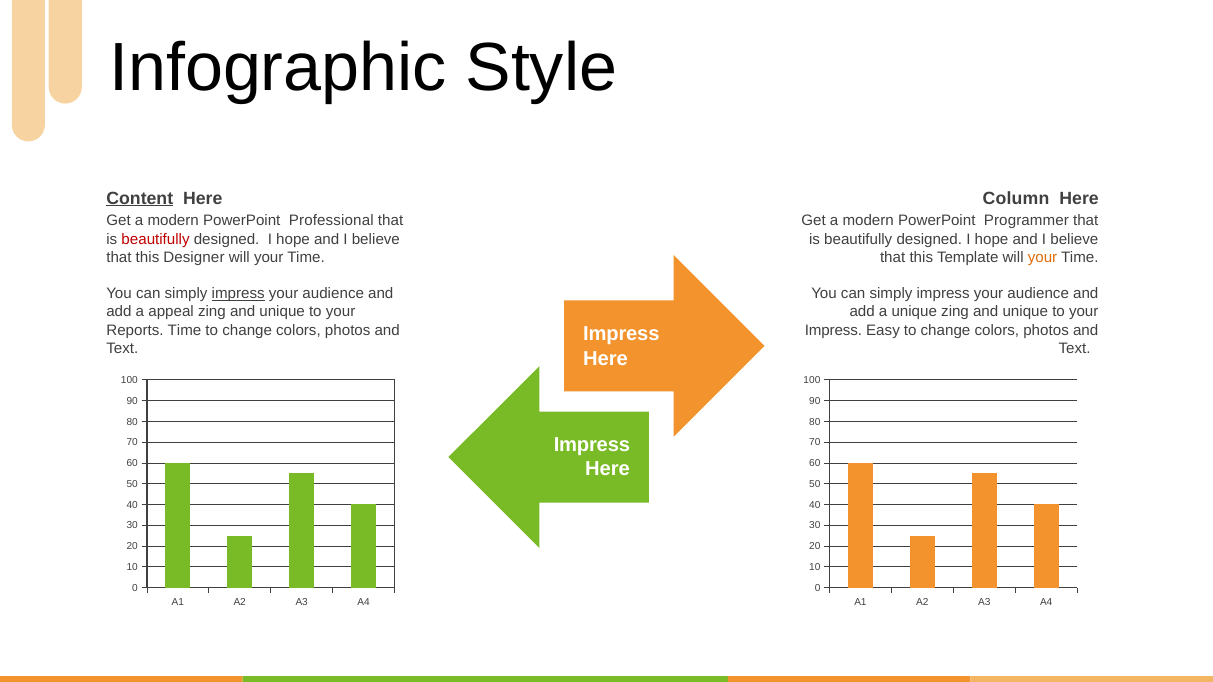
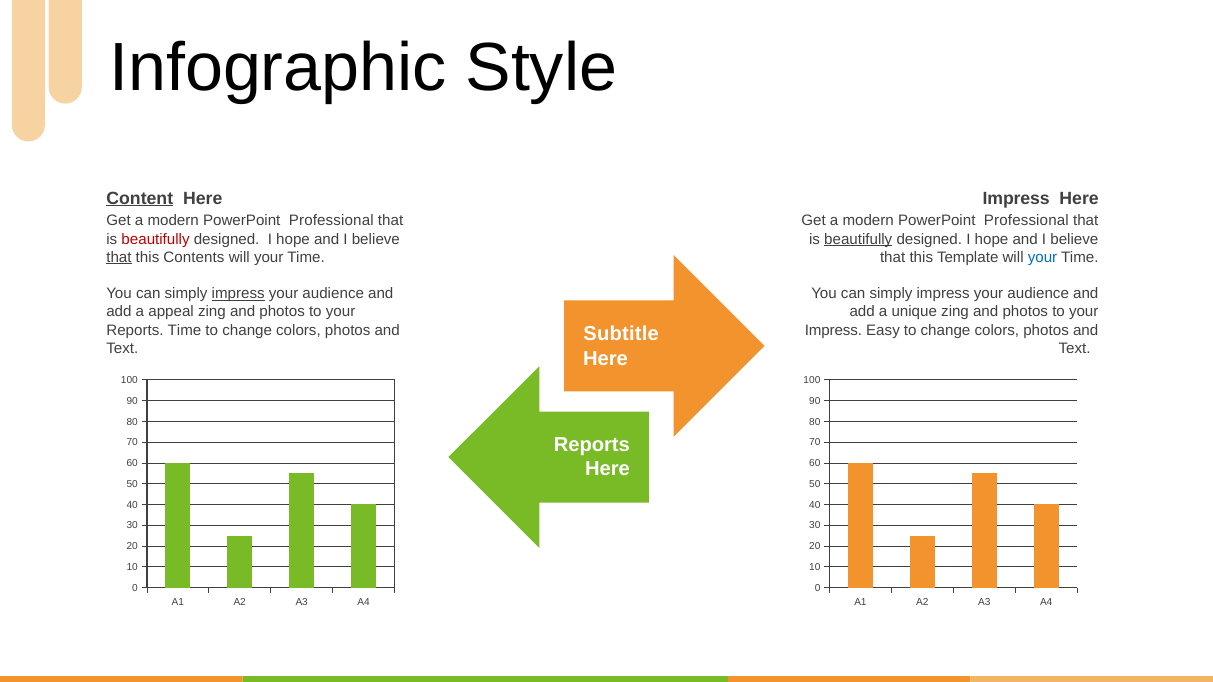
Column: Column -> Impress (1016, 198)
Programmer: Programmer -> Professional (1026, 221)
beautifully underline: none -> present (858, 239)
that underline: none -> present (119, 257)
Designer: Designer -> Contents (194, 257)
your colour: orange -> blue (1043, 257)
unique: unique -> photos (282, 312)
unique zing and unique: unique -> photos (1025, 312)
Impress: Impress -> Subtitle (621, 334)
Impress: Impress -> Reports (592, 445)
